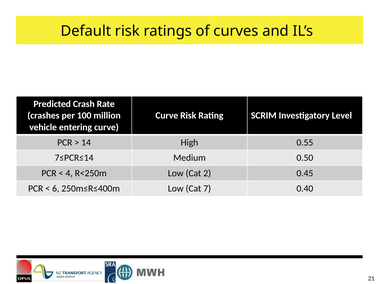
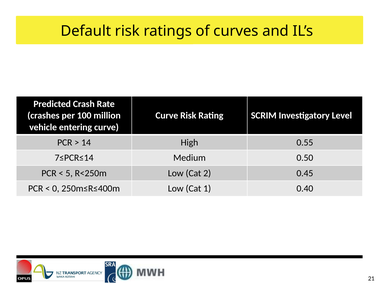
4: 4 -> 5 (69, 173)
6: 6 -> 0 (56, 189)
7: 7 -> 1 (207, 189)
